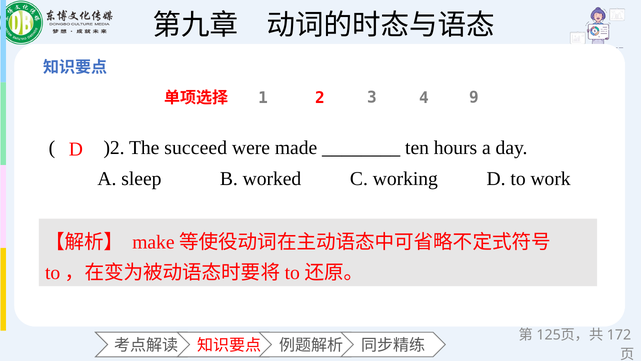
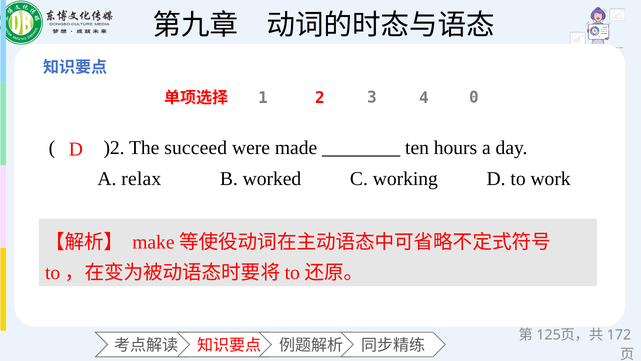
9: 9 -> 0 (474, 97)
sleep: sleep -> relax (141, 178)
